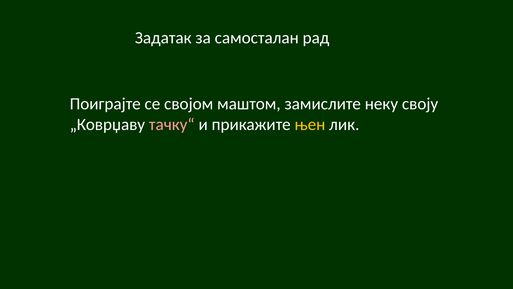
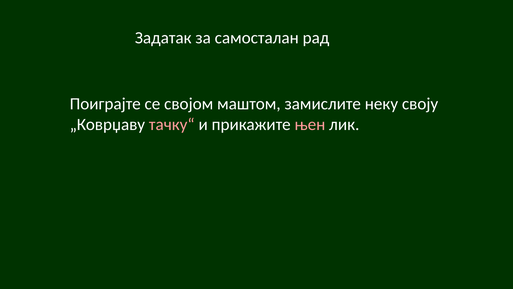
њен colour: yellow -> pink (310, 124)
